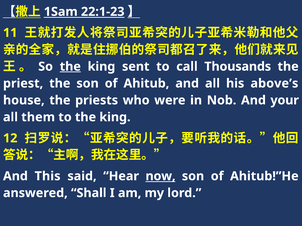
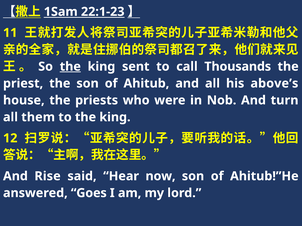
your: your -> turn (285, 100)
This: This -> Rise (48, 177)
now underline: present -> none (160, 177)
Shall: Shall -> Goes (89, 193)
